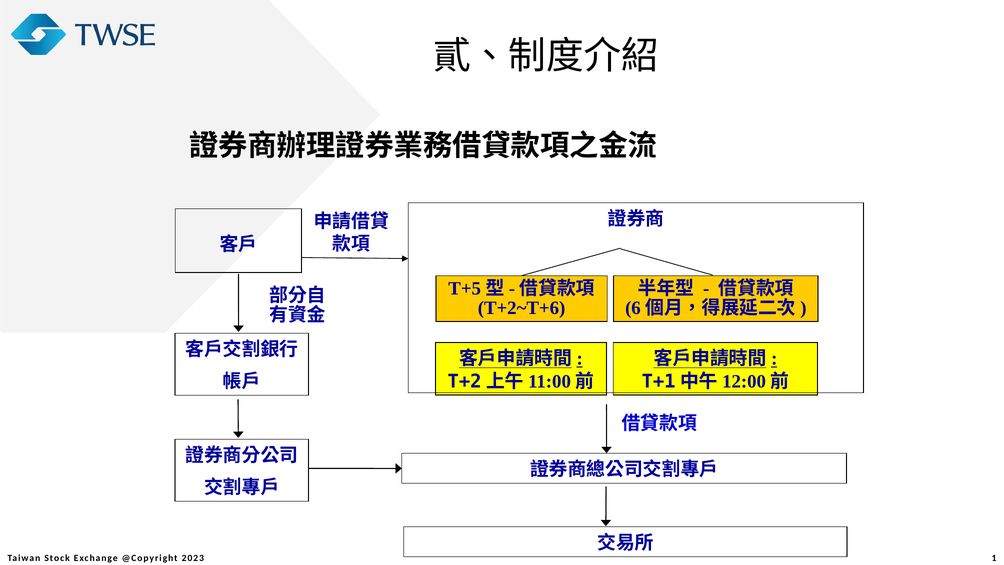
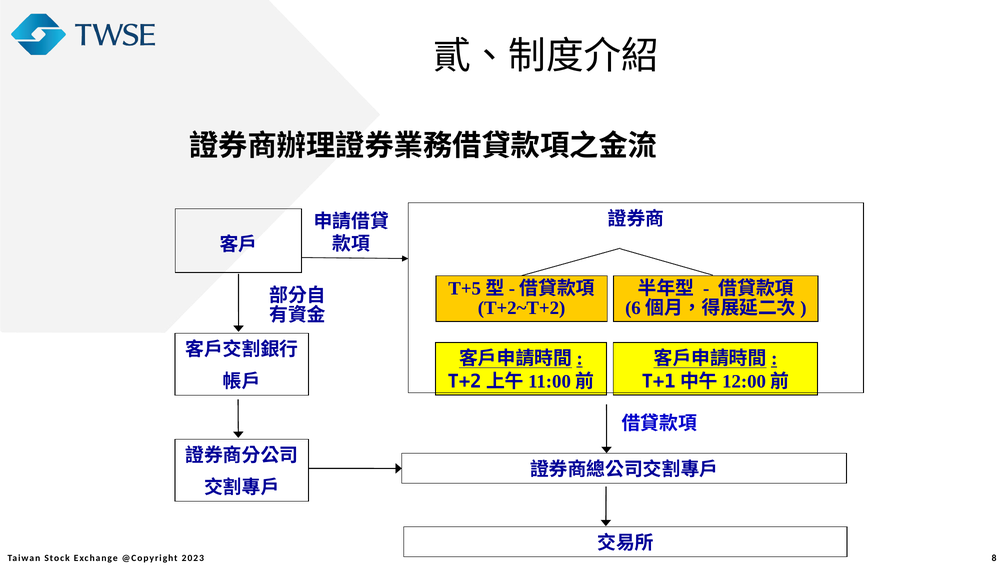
T+2~T+6: T+2~T+6 -> T+2~T+2 (522, 308)
1: 1 -> 8 (994, 558)
